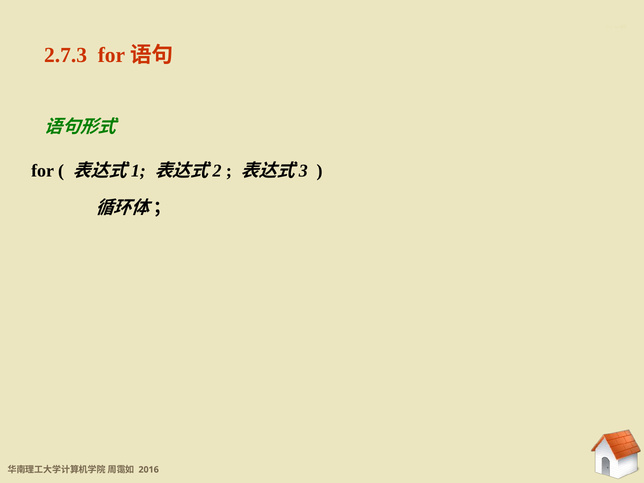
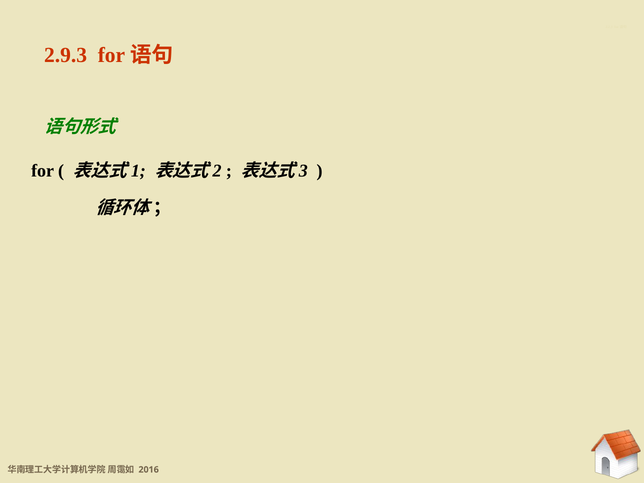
2.7.3: 2.7.3 -> 2.9.3 (66, 55)
